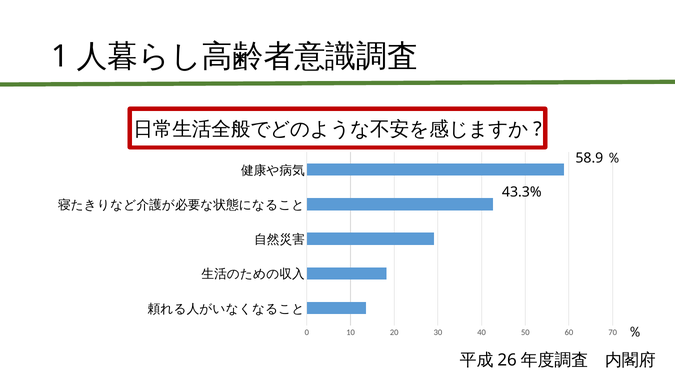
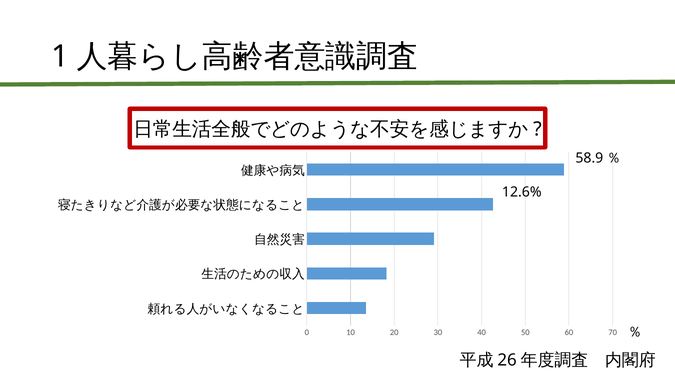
43.3%: 43.3% -> 12.6% (522, 192)
